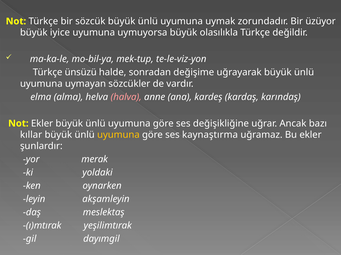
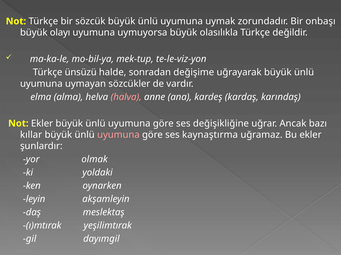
üzüyor: üzüyor -> onbaşı (320, 21)
iyice: iyice -> olayı (60, 33)
uyumuna colour: yellow -> pink (118, 135)
merak: merak -> olmak (95, 160)
